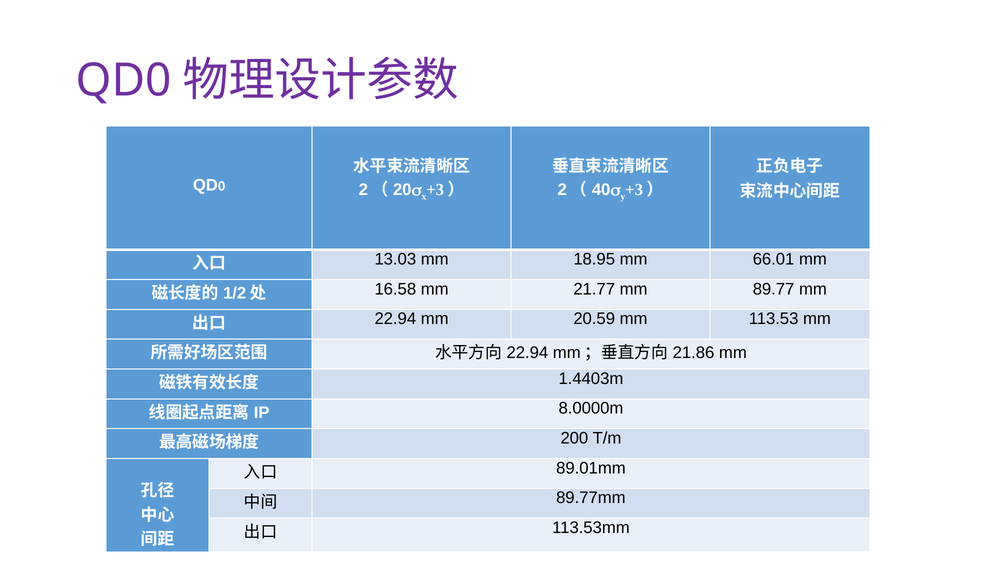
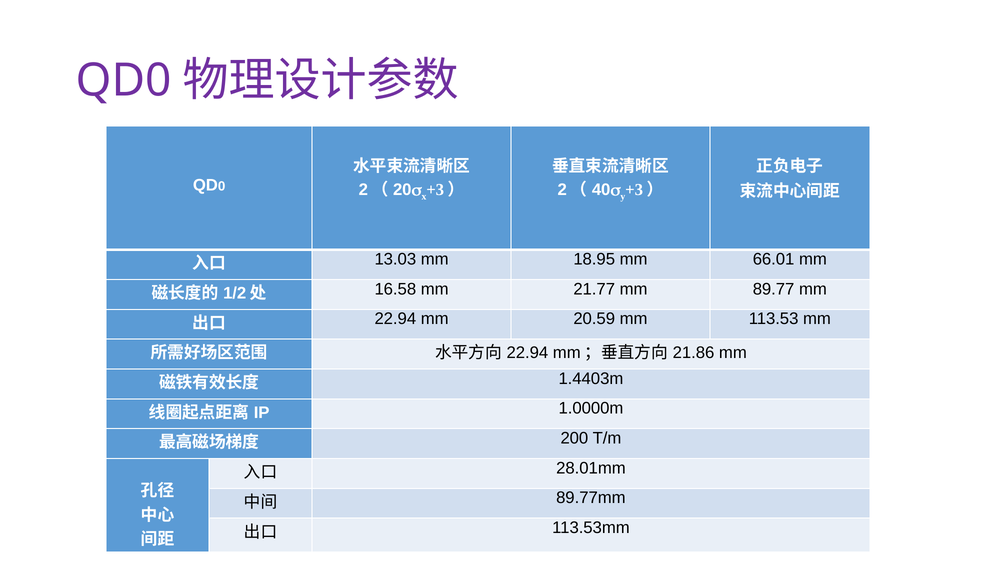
8.0000m: 8.0000m -> 1.0000m (591, 408)
89.01mm: 89.01mm -> 28.01mm (591, 468)
